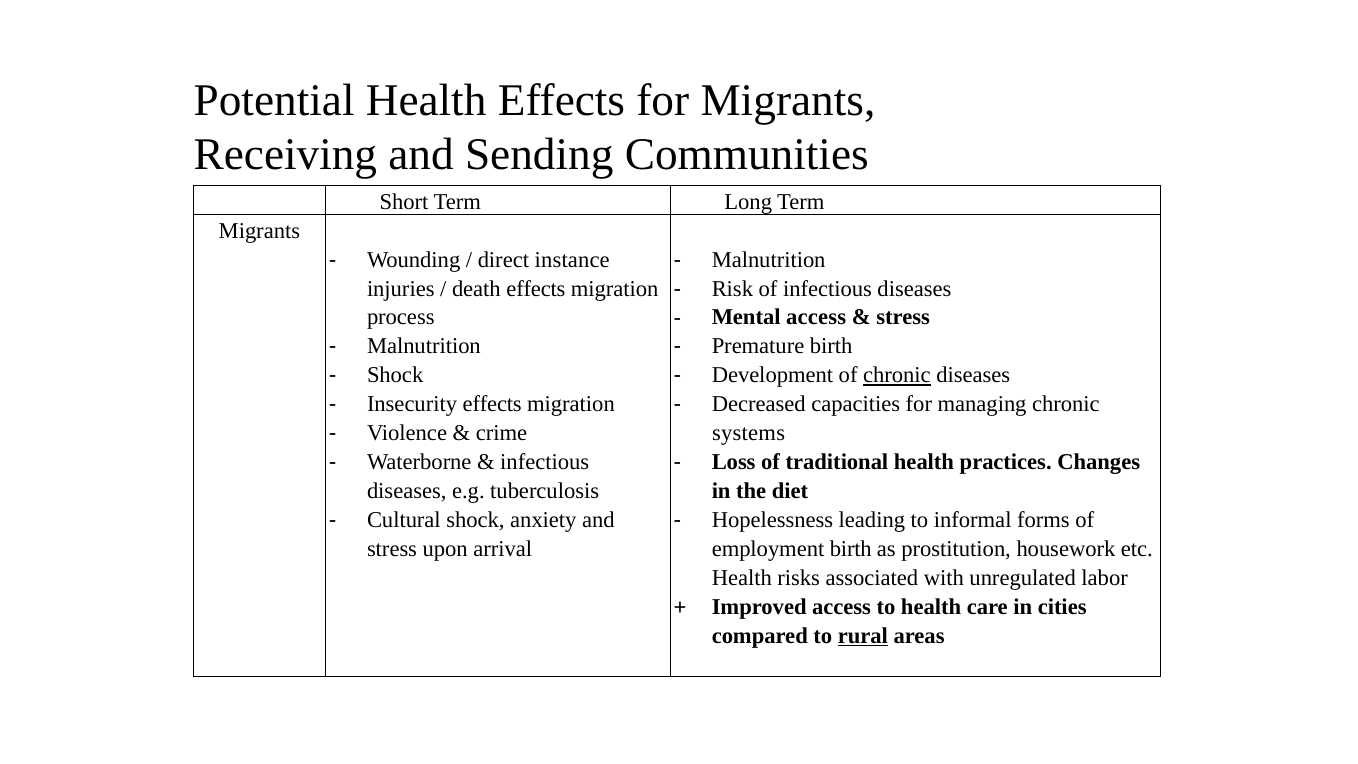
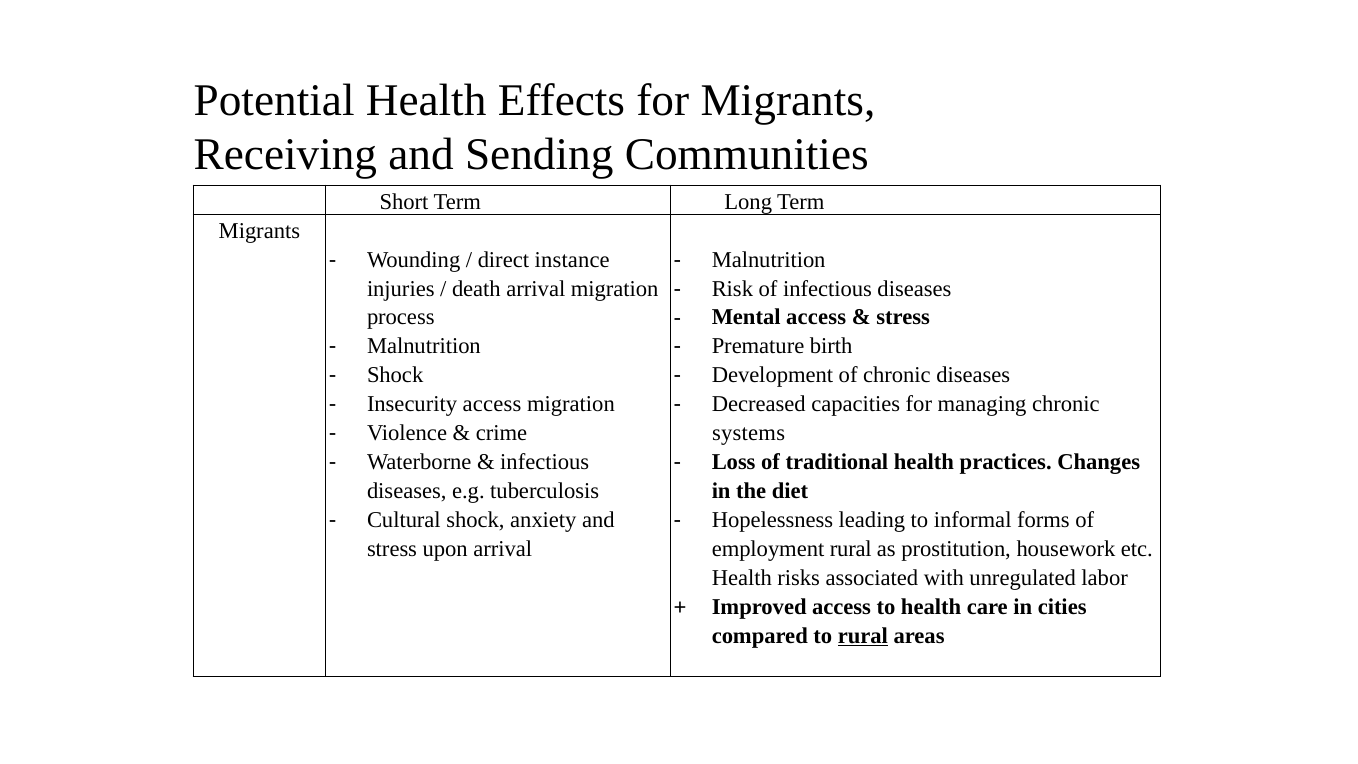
death effects: effects -> arrival (536, 289)
chronic underline: present -> none (897, 375)
Insecurity effects: effects -> access (492, 404)
employment birth: birth -> rural (851, 549)
